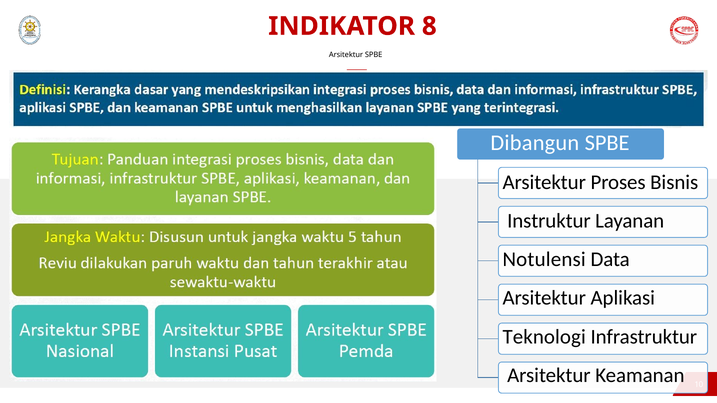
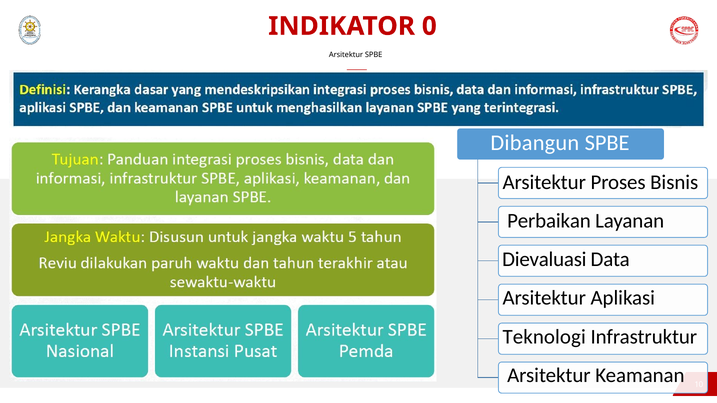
8: 8 -> 0 (429, 26)
Instruktur: Instruktur -> Perbaikan (549, 221)
Notulensi: Notulensi -> Dievaluasi (544, 260)
